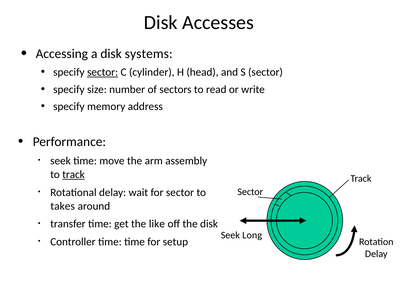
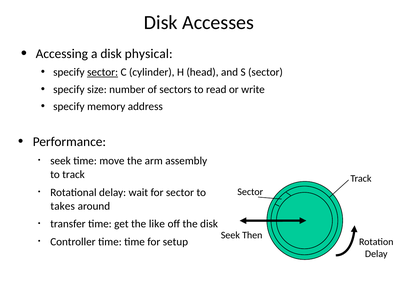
systems: systems -> physical (149, 54)
track underline: present -> none (74, 175)
Long: Long -> Then (252, 235)
